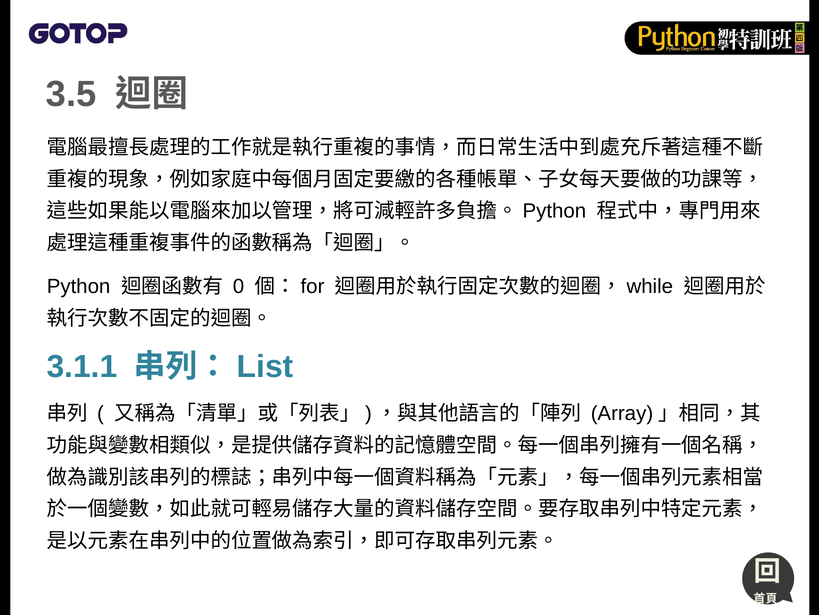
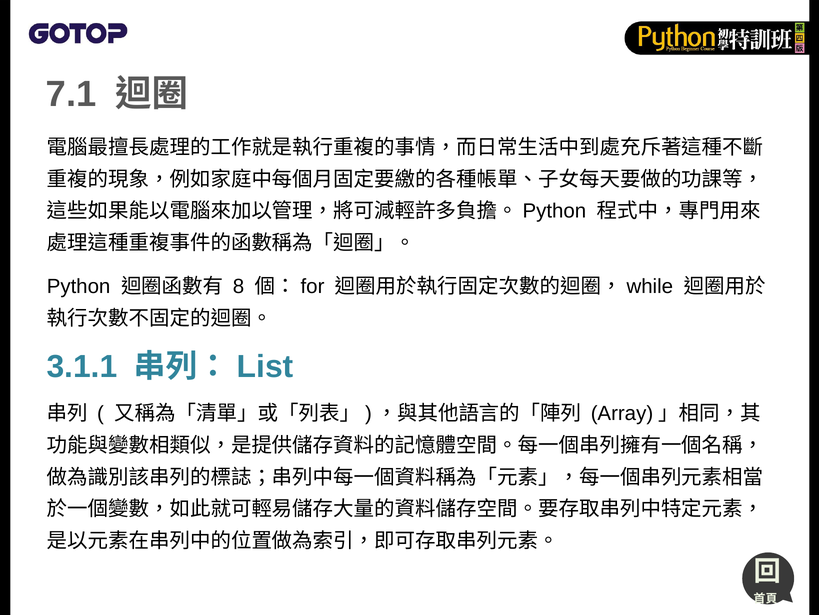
3.5: 3.5 -> 7.1 (71, 94)
0: 0 -> 8 (238, 286)
